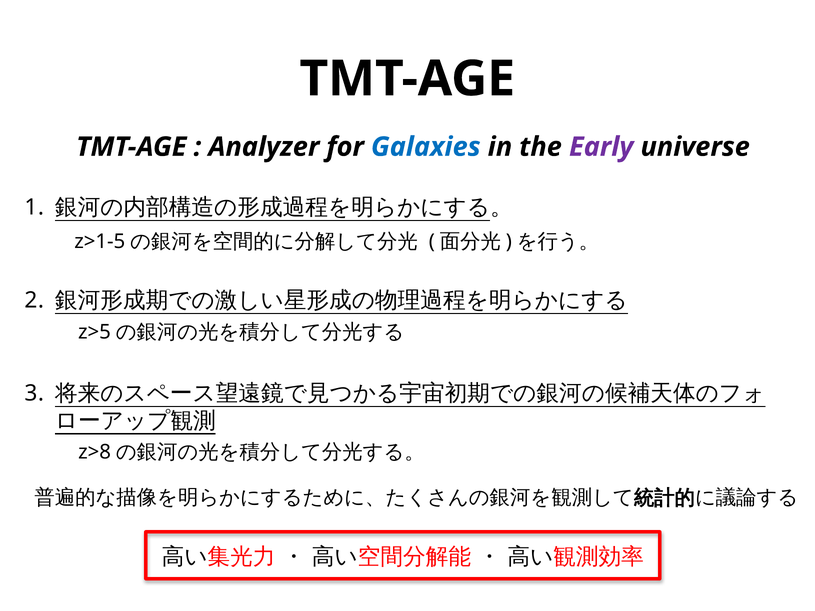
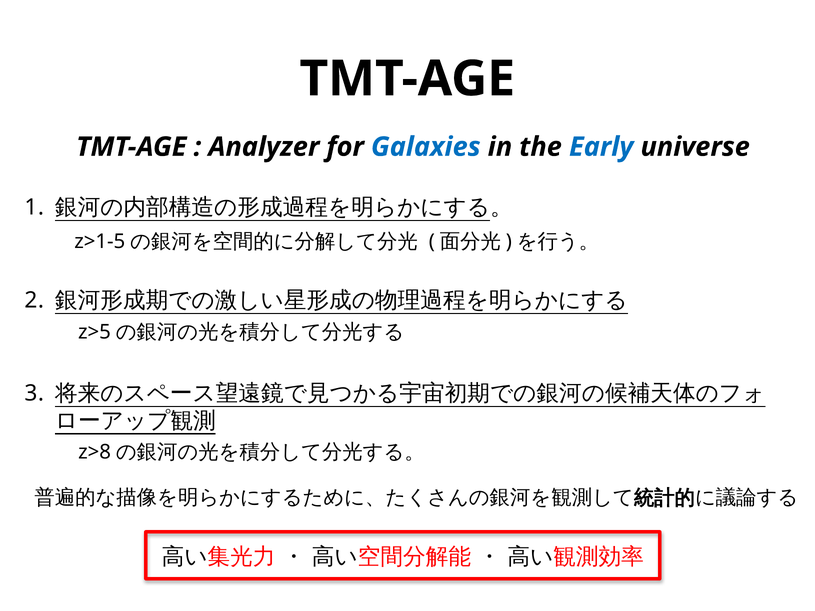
Early colour: purple -> blue (601, 147)
